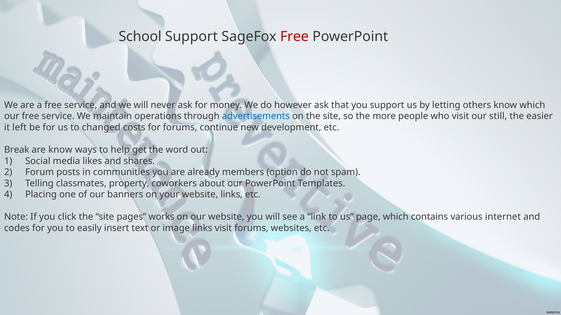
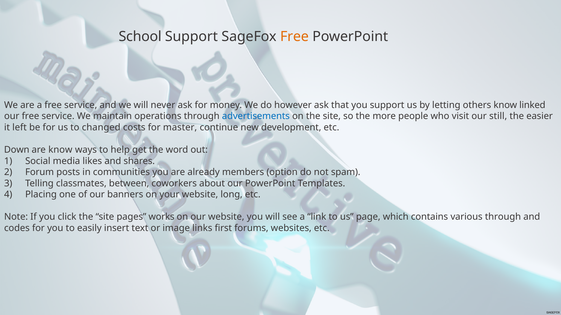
Free colour: red -> orange (294, 37)
know which: which -> linked (532, 105)
for forums: forums -> master (180, 128)
Break: Break -> Down (17, 150)
property: property -> between (129, 184)
website links: links -> long (232, 195)
various internet: internet -> through (503, 217)
links visit: visit -> first (223, 229)
